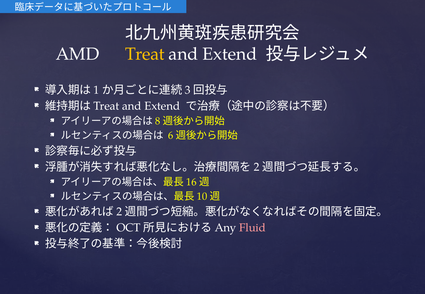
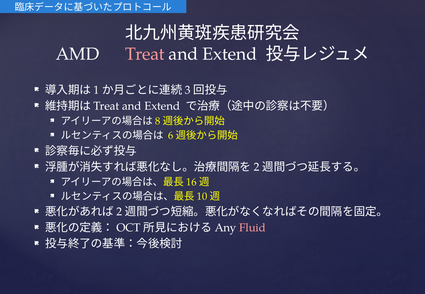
Treat colour: yellow -> pink (145, 54)
